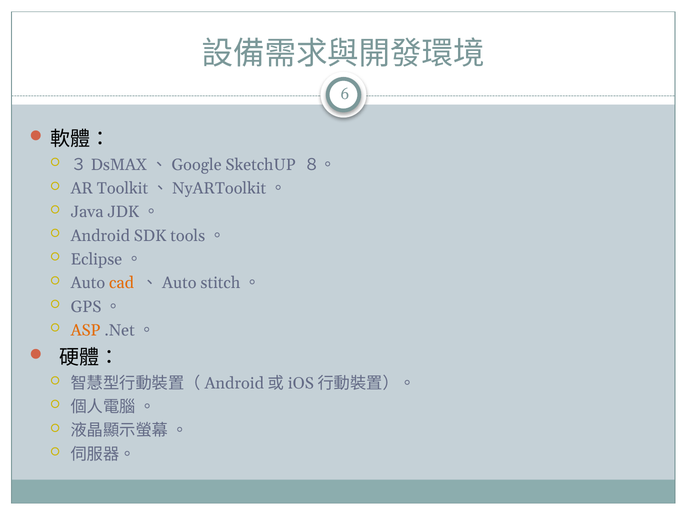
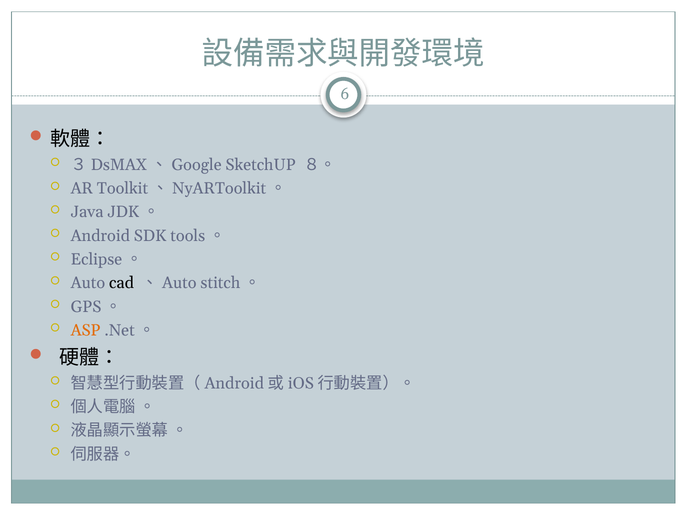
cad colour: orange -> black (122, 283)
